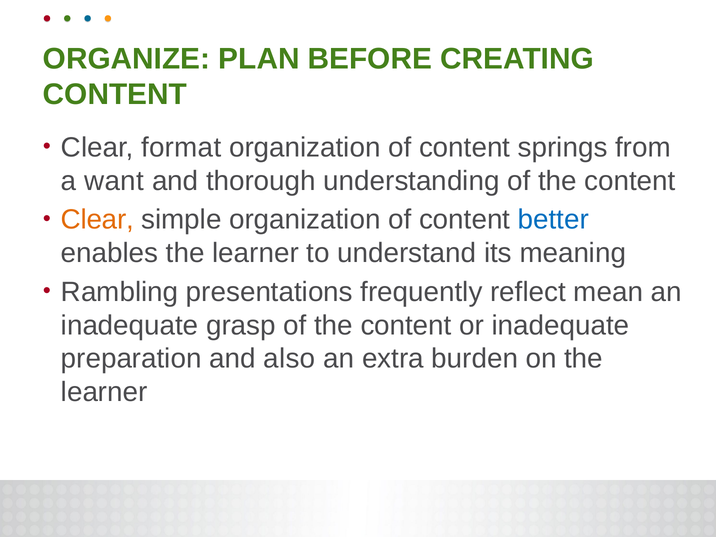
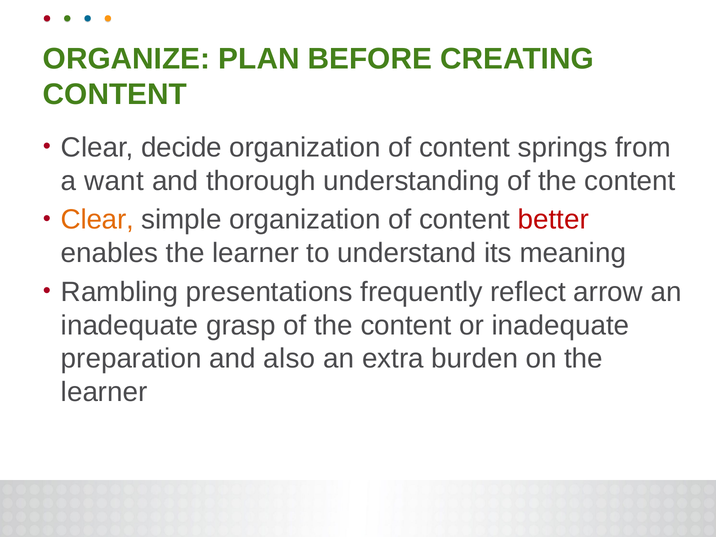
format: format -> decide (181, 147)
better colour: blue -> red (553, 220)
mean: mean -> arrow (608, 292)
